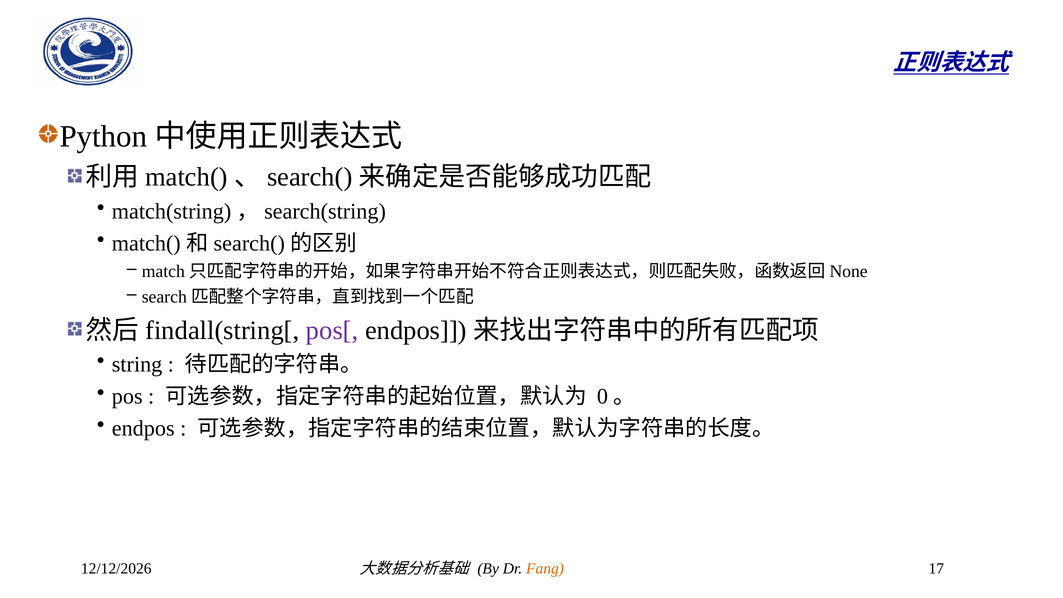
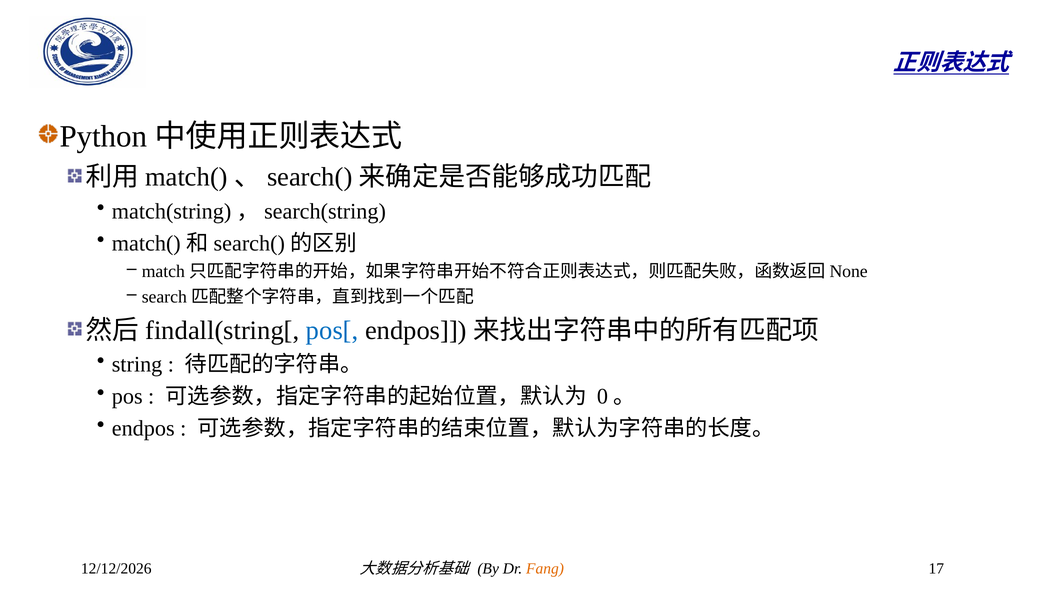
pos[ colour: purple -> blue (332, 330)
